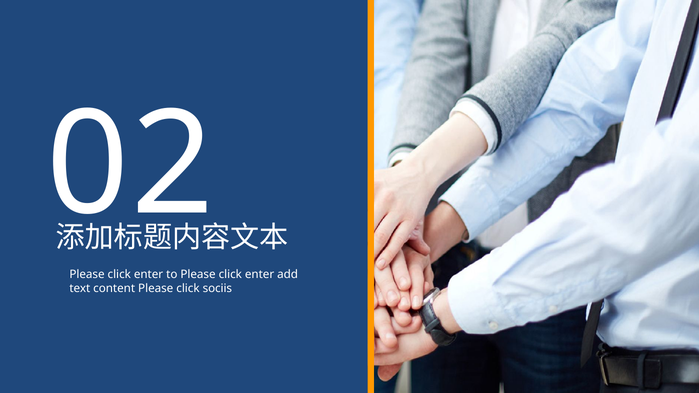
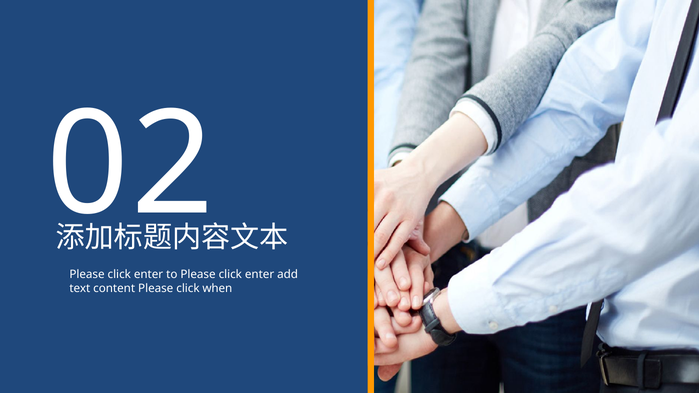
sociis: sociis -> when (217, 289)
